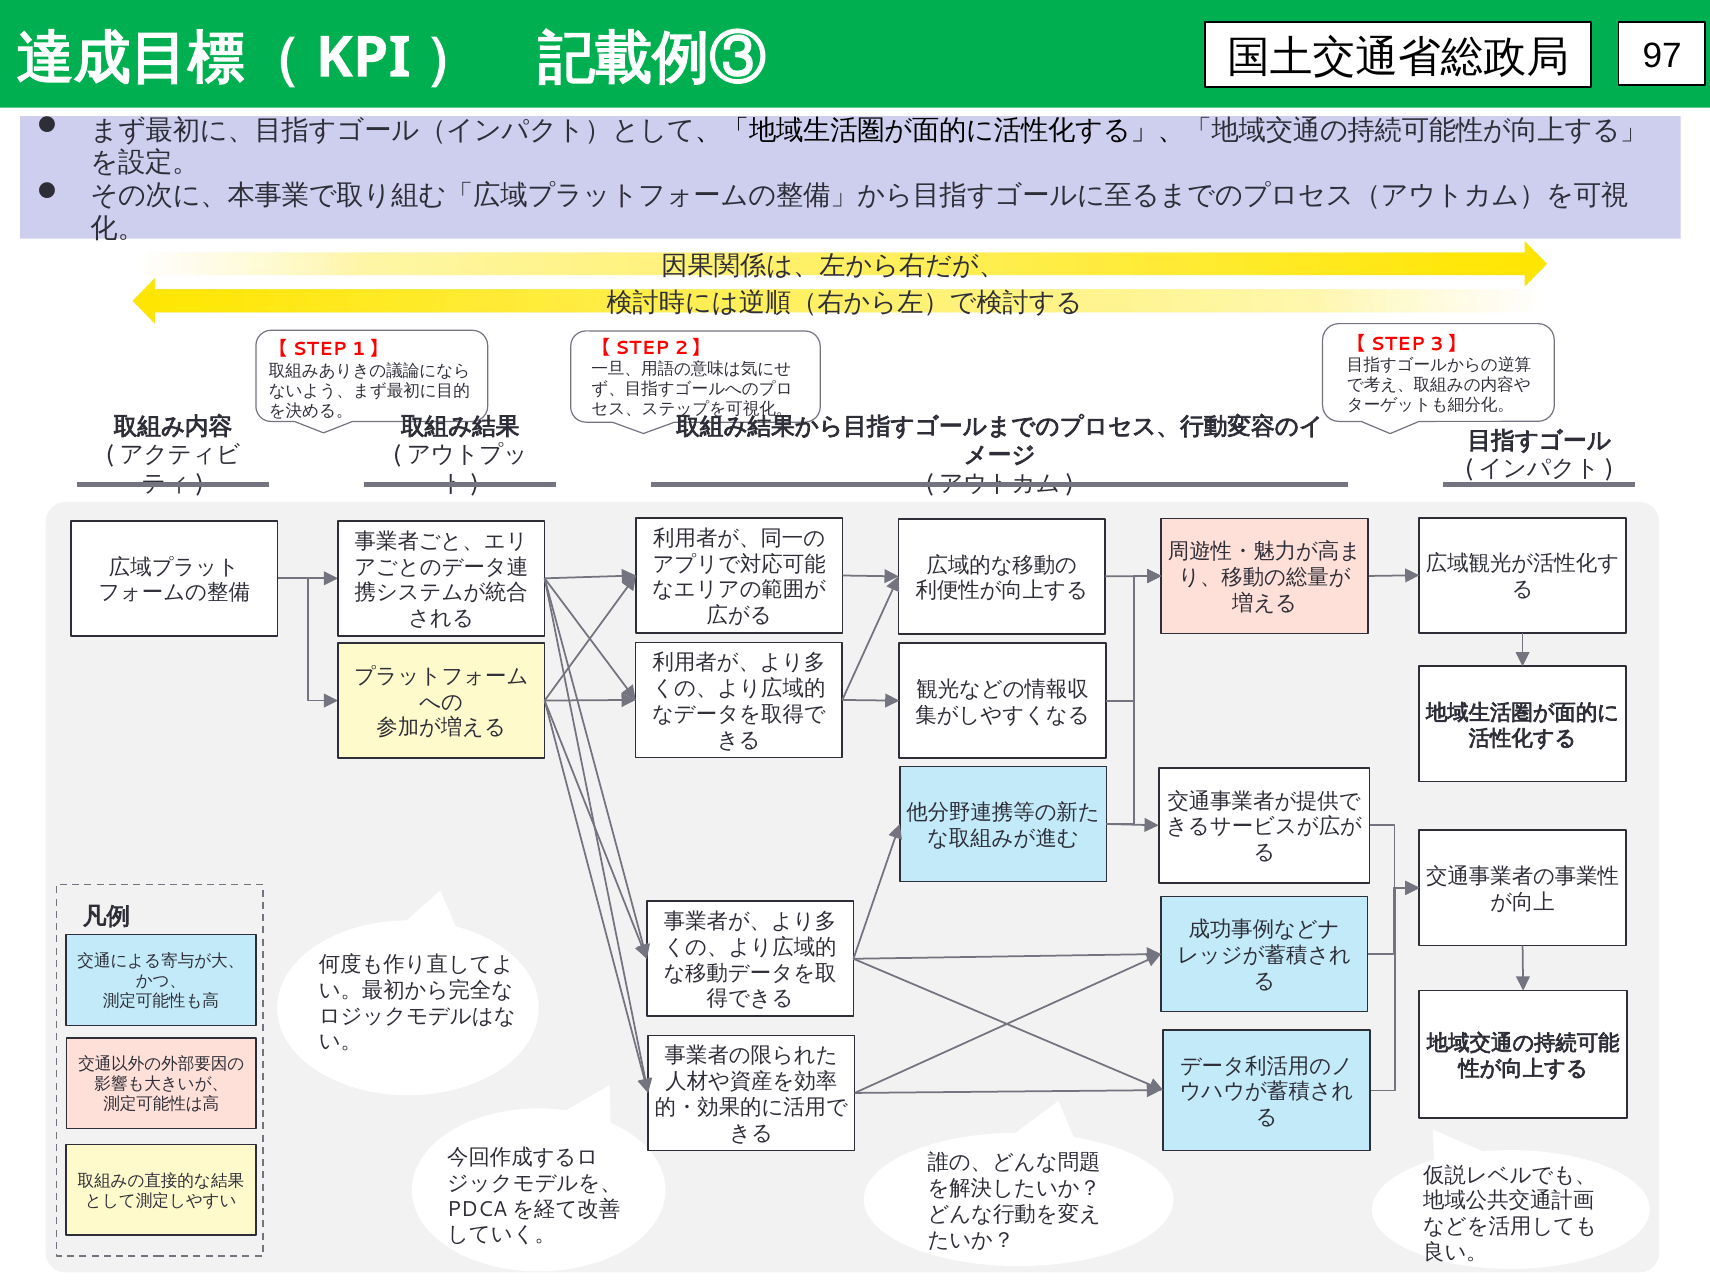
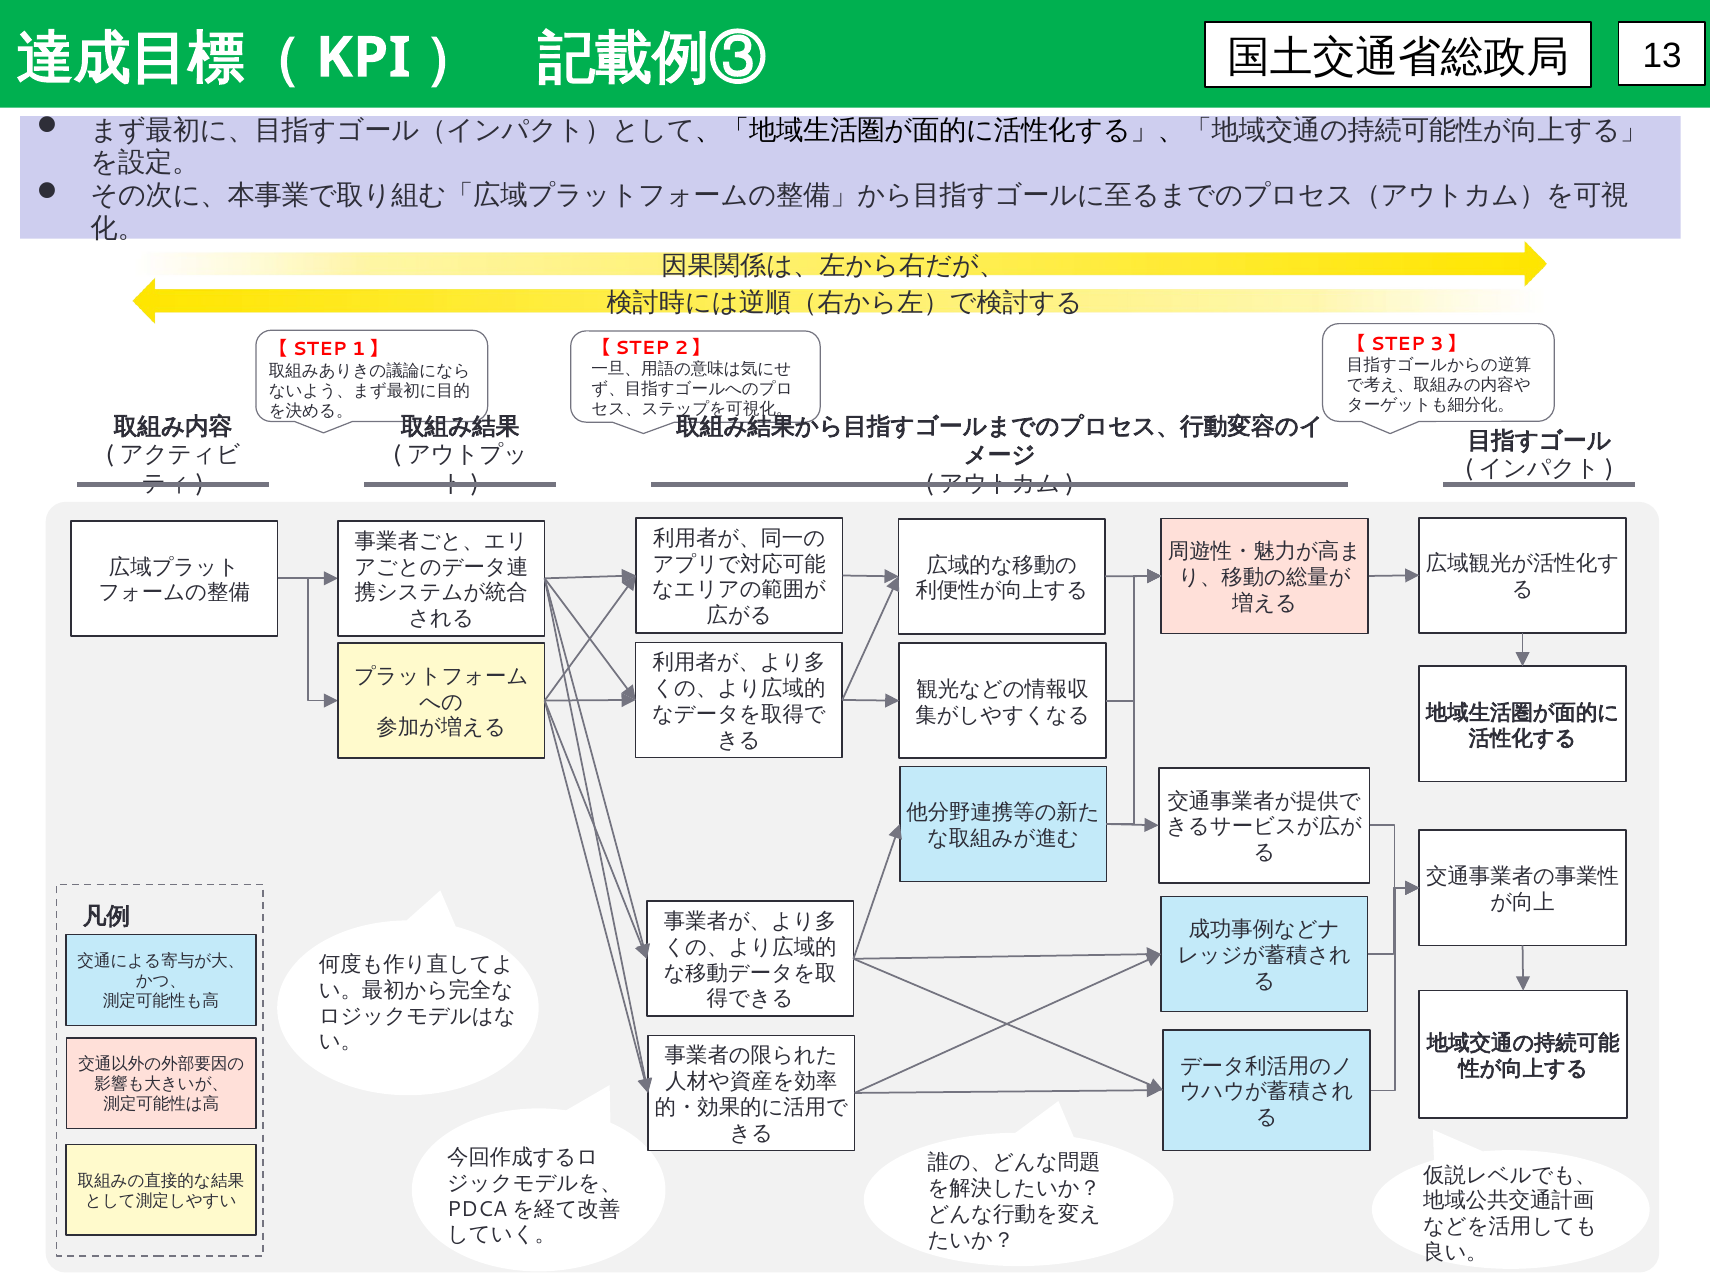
97: 97 -> 13 (1662, 56)
